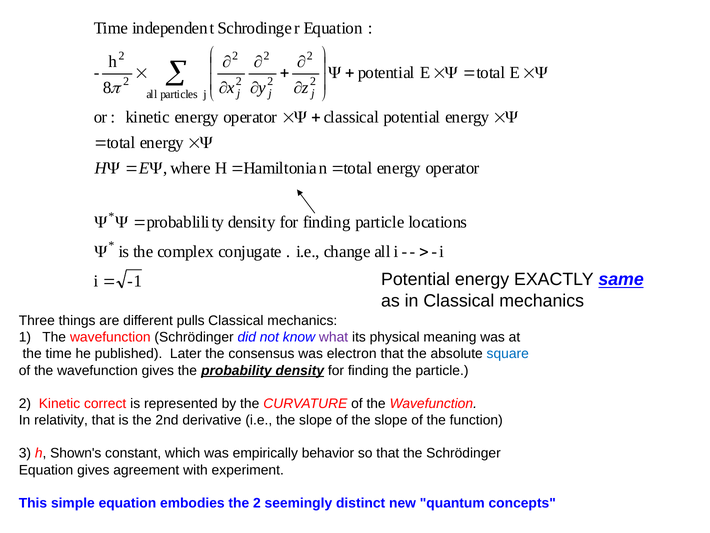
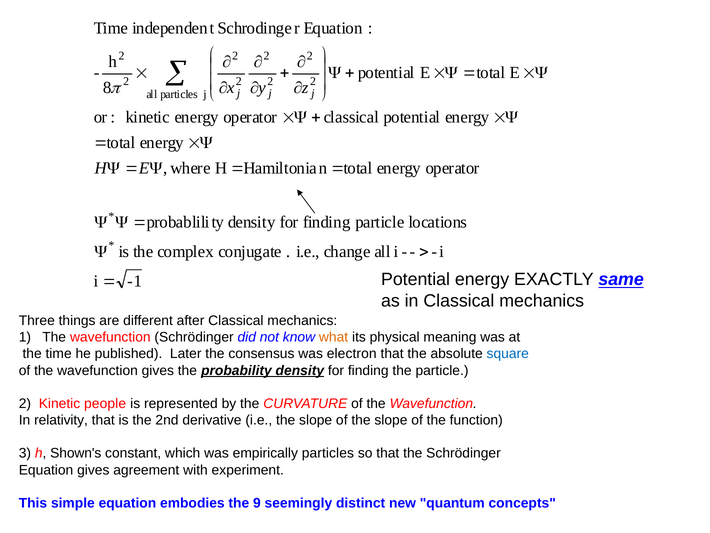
pulls: pulls -> after (191, 320)
what colour: purple -> orange (334, 337)
correct: correct -> people (105, 403)
empirically behavior: behavior -> particles (328, 453)
the 2: 2 -> 9 (257, 503)
